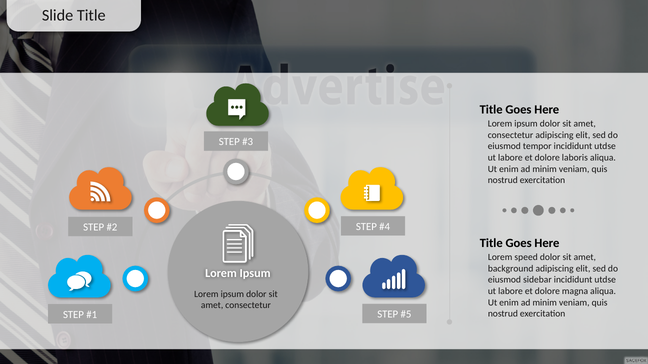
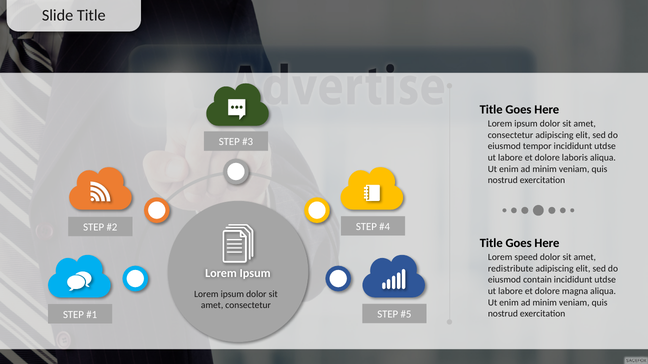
background: background -> redistribute (511, 269)
sidebar: sidebar -> contain (537, 280)
